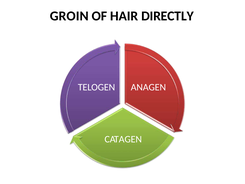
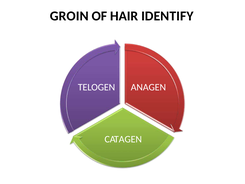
DIRECTLY: DIRECTLY -> IDENTIFY (167, 16)
